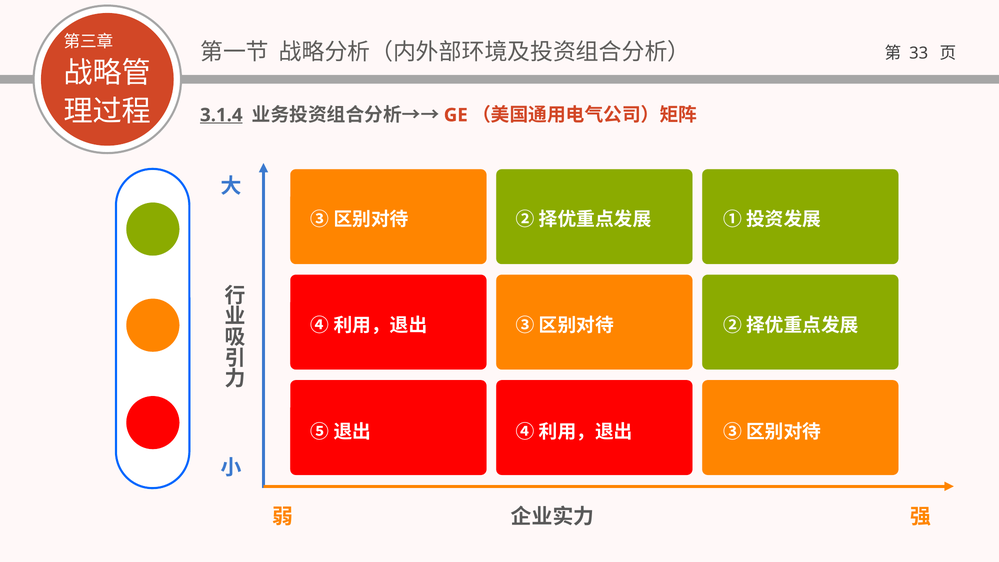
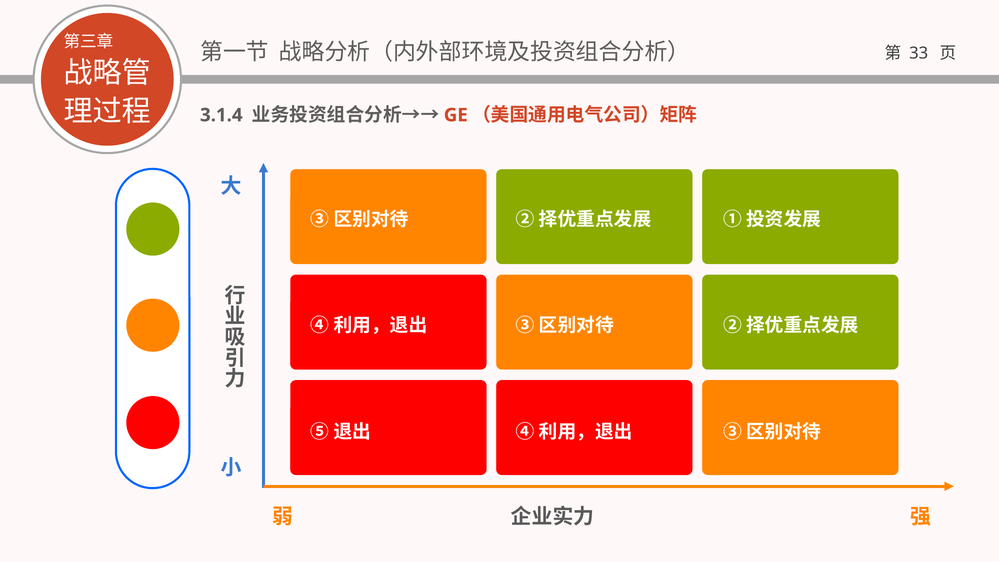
3.1.4 underline: present -> none (221, 115)
